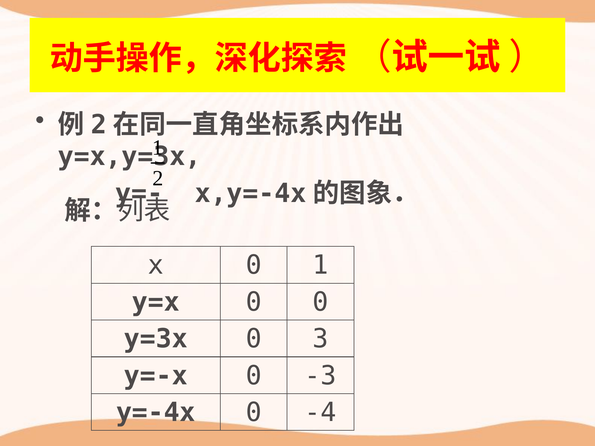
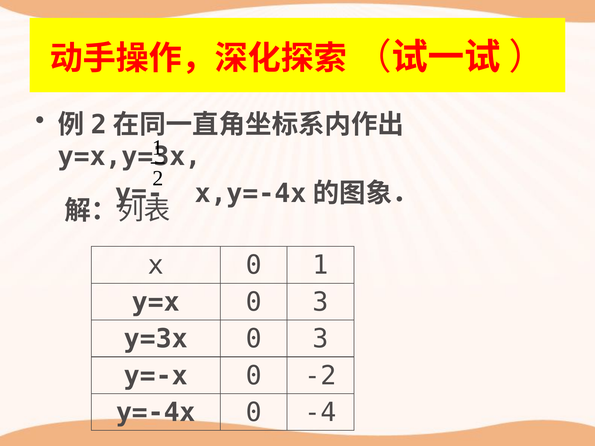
y=x 0 0: 0 -> 3 (321, 302)
-3: -3 -> -2 (321, 376)
